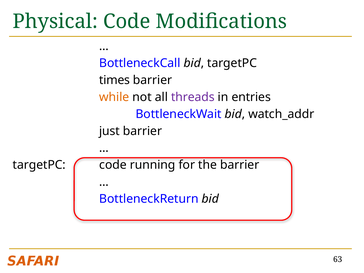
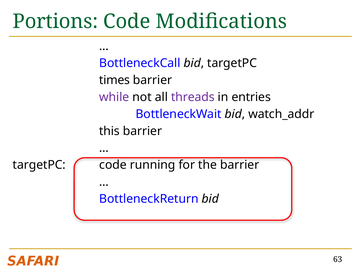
Physical: Physical -> Portions (55, 21)
while colour: orange -> purple (114, 97)
just: just -> this (109, 131)
